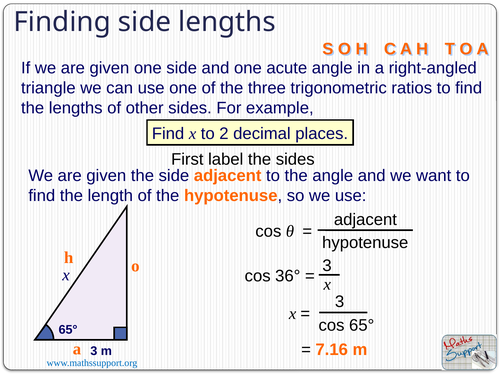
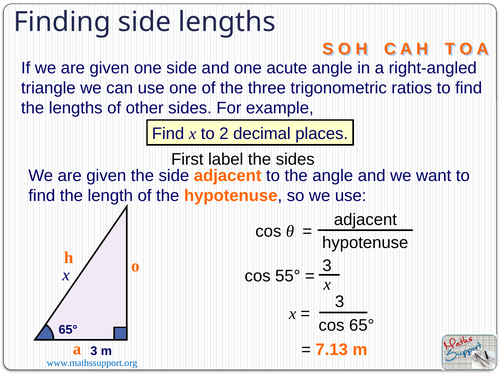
36°: 36° -> 55° (288, 276)
7.16: 7.16 -> 7.13 (332, 350)
